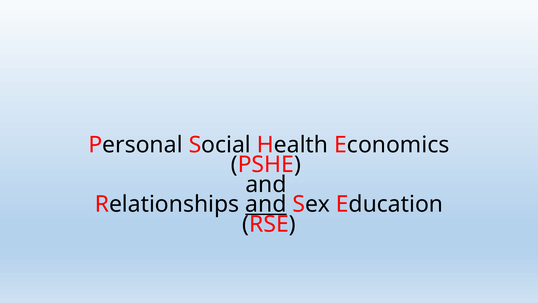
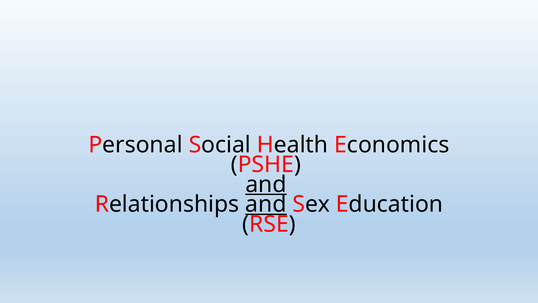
and underline: none -> present (266, 184)
